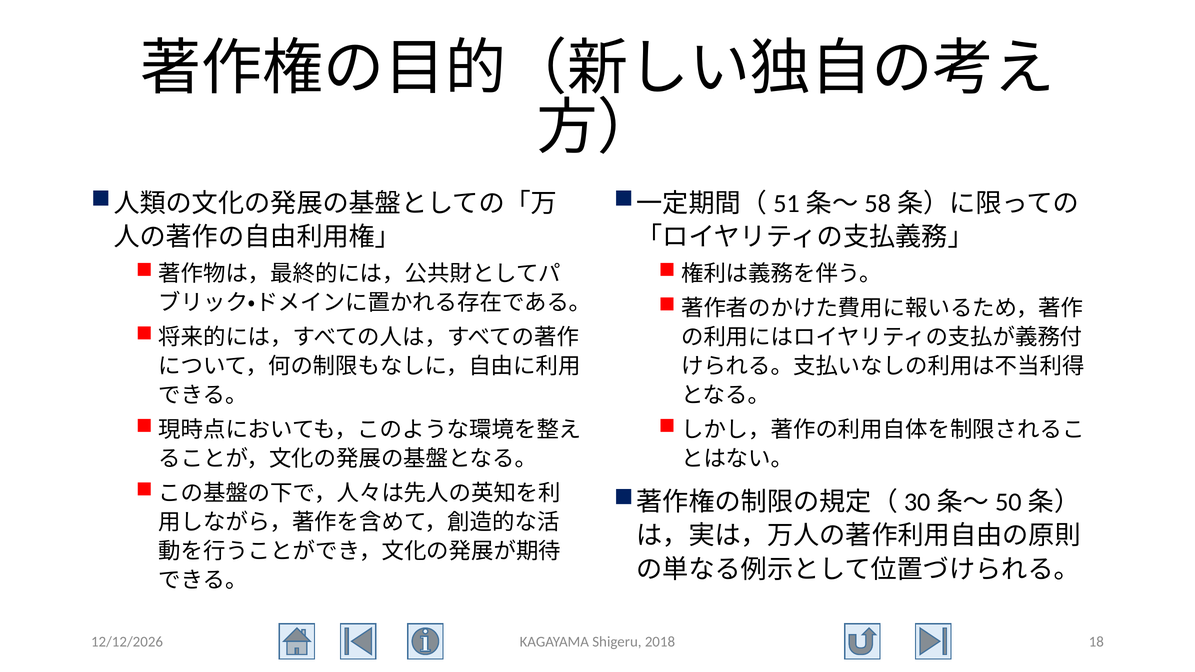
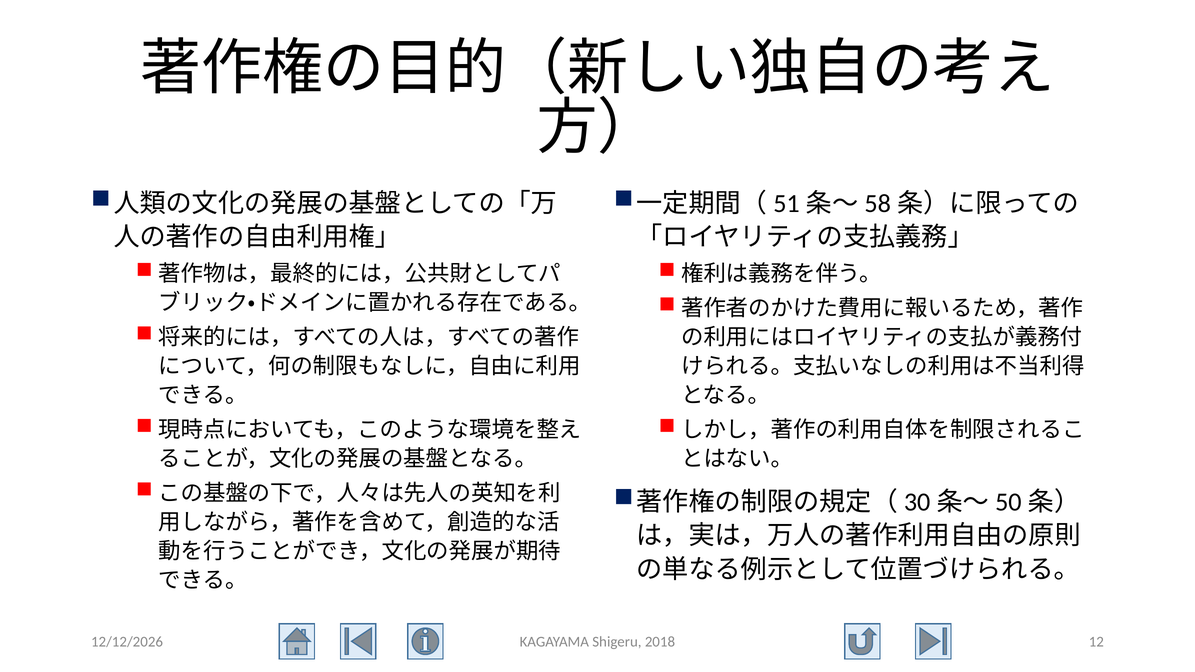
18: 18 -> 12 (1096, 642)
